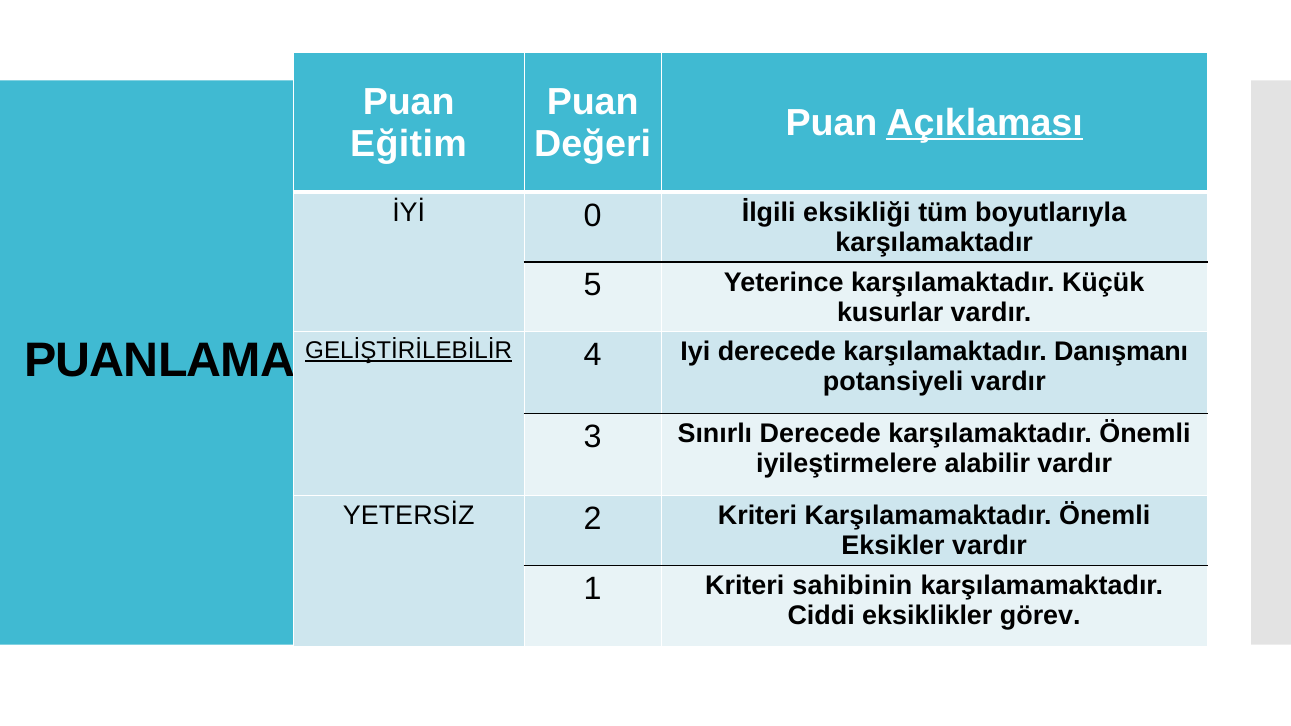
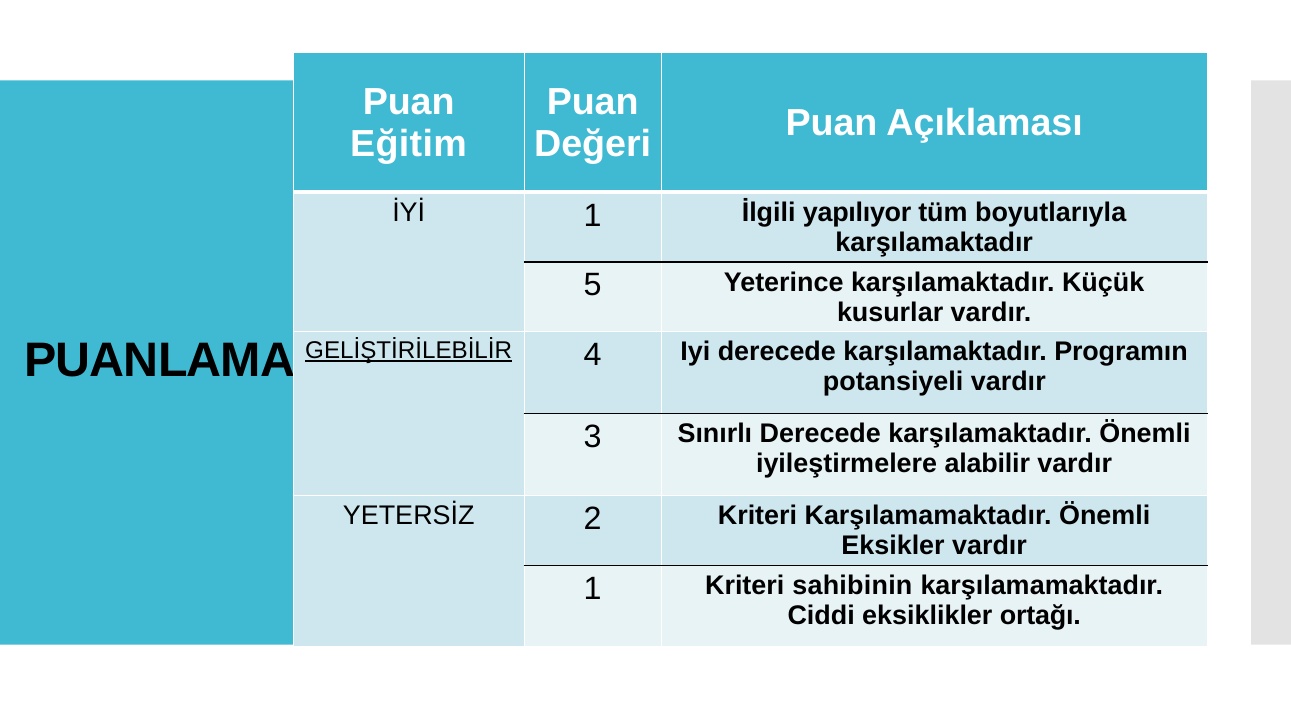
Açıklaması underline: present -> none (985, 123)
İYİ 0: 0 -> 1 (593, 216)
eksikliği: eksikliği -> yapılıyor (857, 213)
Danışmanı: Danışmanı -> Programın (1121, 352)
görev: görev -> ortağı (1040, 616)
